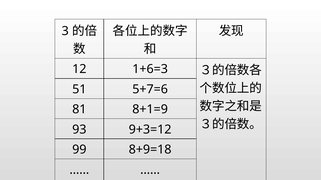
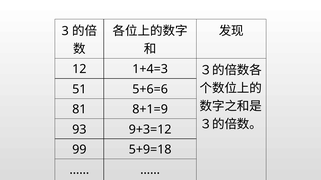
1+6=3: 1+6=3 -> 1+4=3 (150, 69)
5+7=6: 5+7=6 -> 5+6=6 (150, 90)
8+9=18: 8+9=18 -> 5+9=18 (150, 150)
